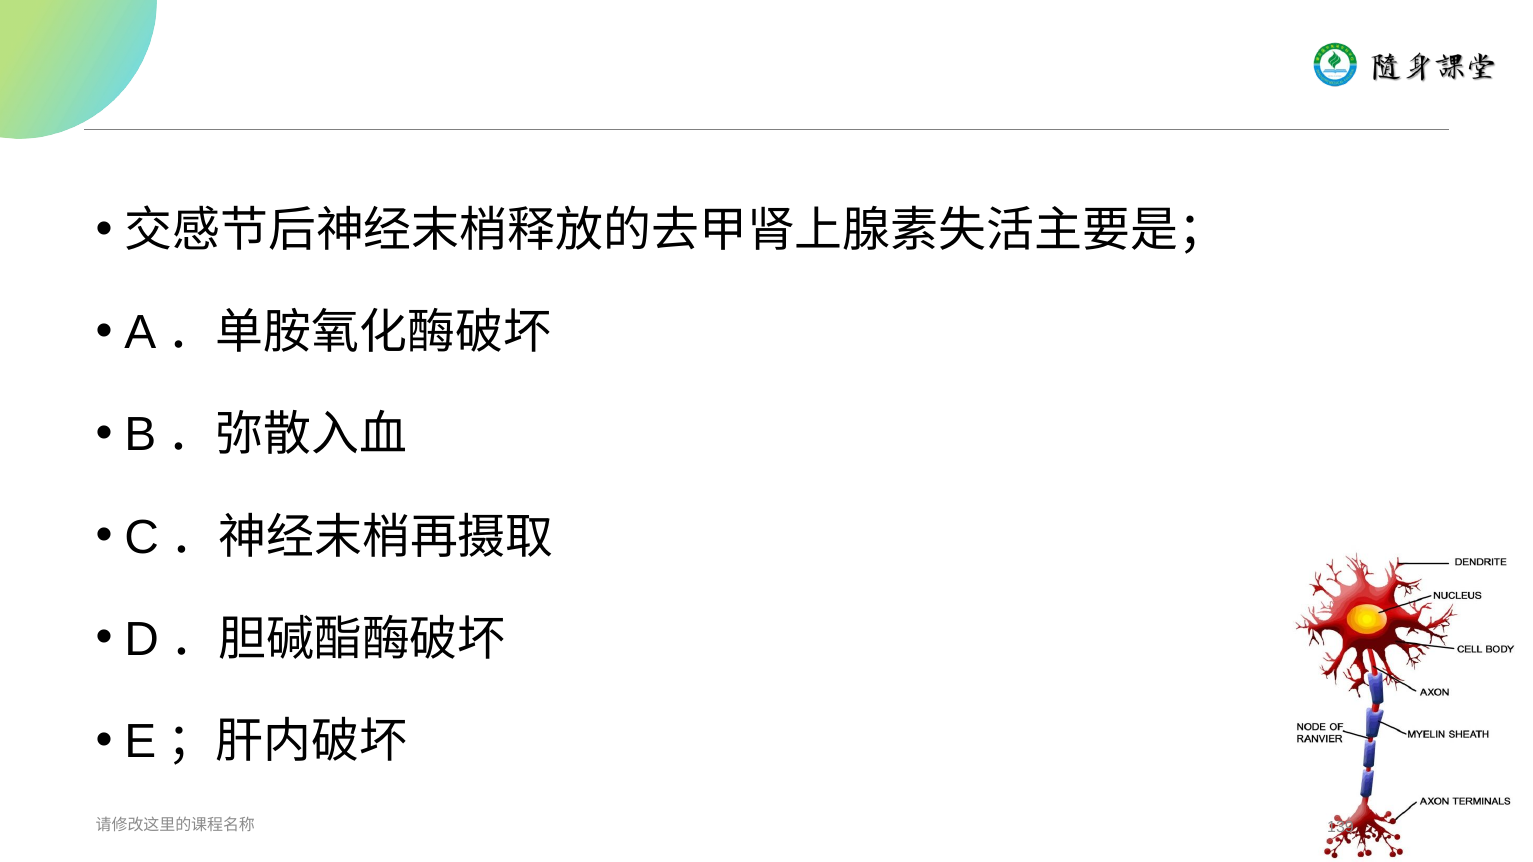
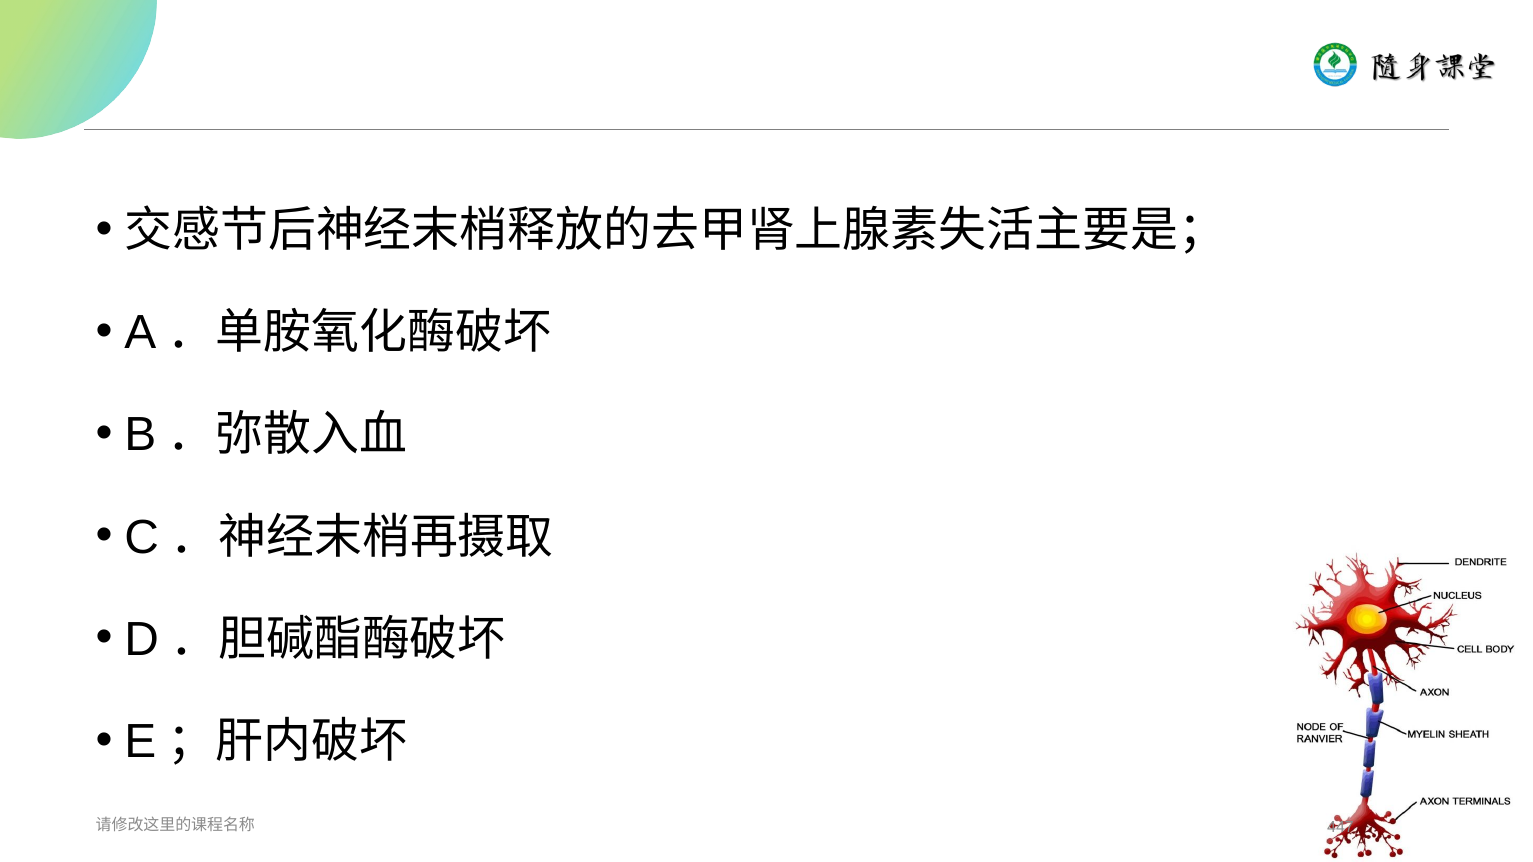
139: 139 -> 447 (1341, 828)
